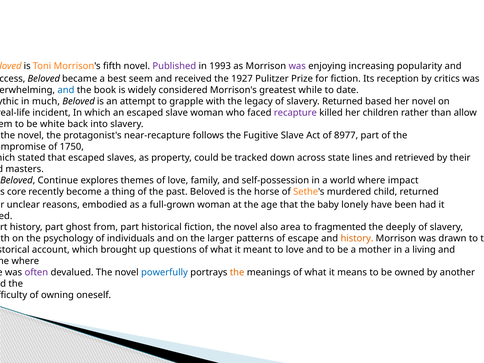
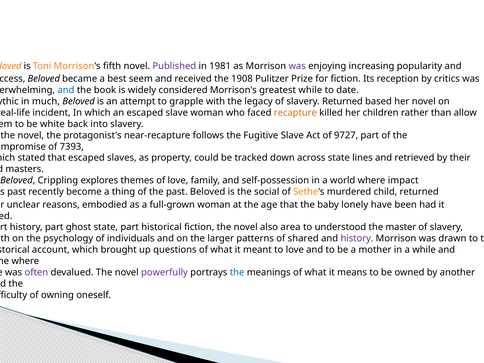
1993: 1993 -> 1981 (220, 66)
1927: 1927 -> 1908 (242, 79)
recapture colour: purple -> orange (295, 113)
8977: 8977 -> 9727 (346, 135)
1750: 1750 -> 7393 (72, 147)
Continue: Continue -> Crippling (58, 180)
core: core -> past (17, 192)
horse: horse -> social (267, 192)
ghost from: from -> state (106, 227)
fragmented: fragmented -> understood (340, 227)
deeply: deeply -> master (401, 227)
escape: escape -> shared (303, 239)
history colour: orange -> purple (357, 239)
a living: living -> while (424, 250)
powerfully colour: blue -> purple (164, 272)
the colour: orange -> blue (237, 272)
